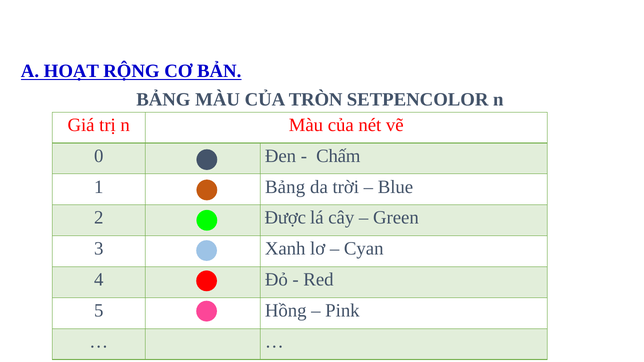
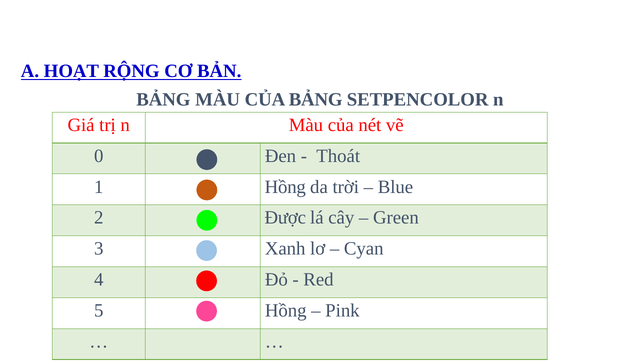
CỦA TRÒN: TRÒN -> BẢNG (316, 99)
Chấm: Chấm -> Thoát (338, 156)
1 Bảng: Bảng -> Hồng (285, 187)
